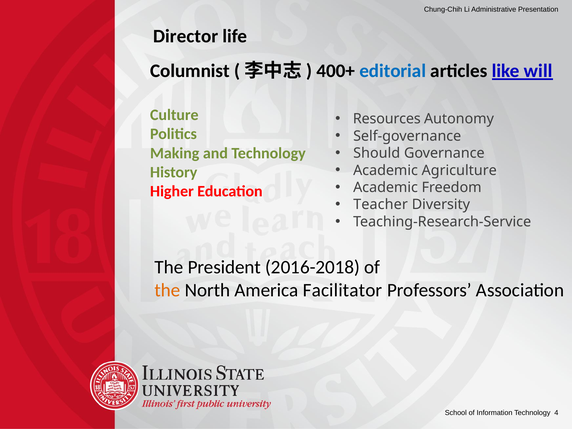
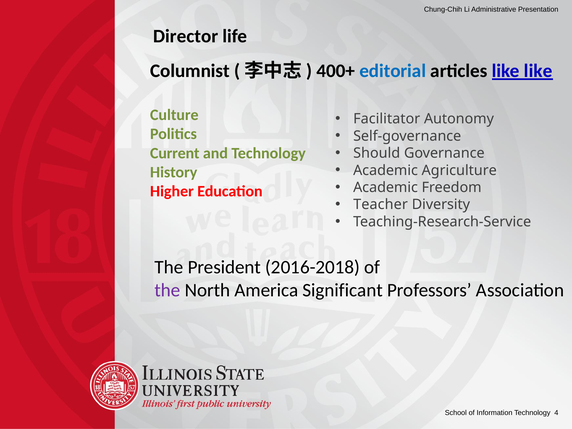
like will: will -> like (538, 71)
Resources: Resources -> Facilitator (387, 119)
Making: Making -> Current (175, 153)
the colour: orange -> purple (168, 290)
Facilitator: Facilitator -> Significant (343, 290)
